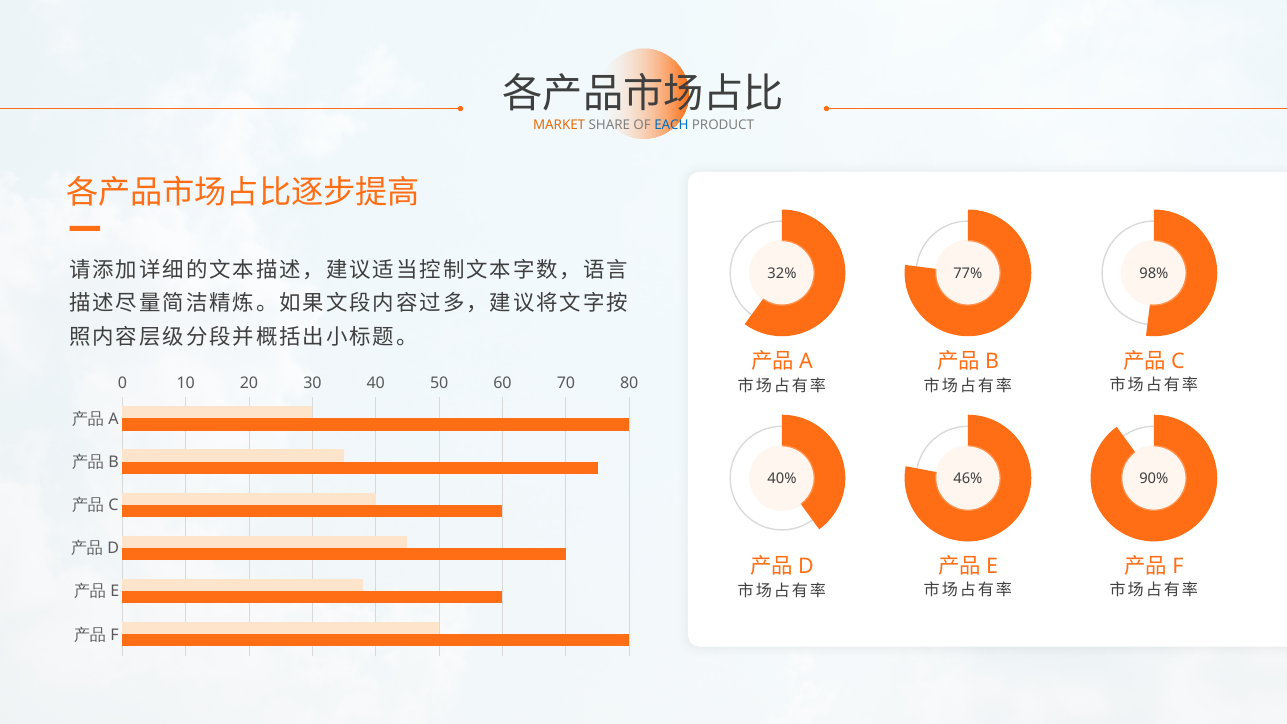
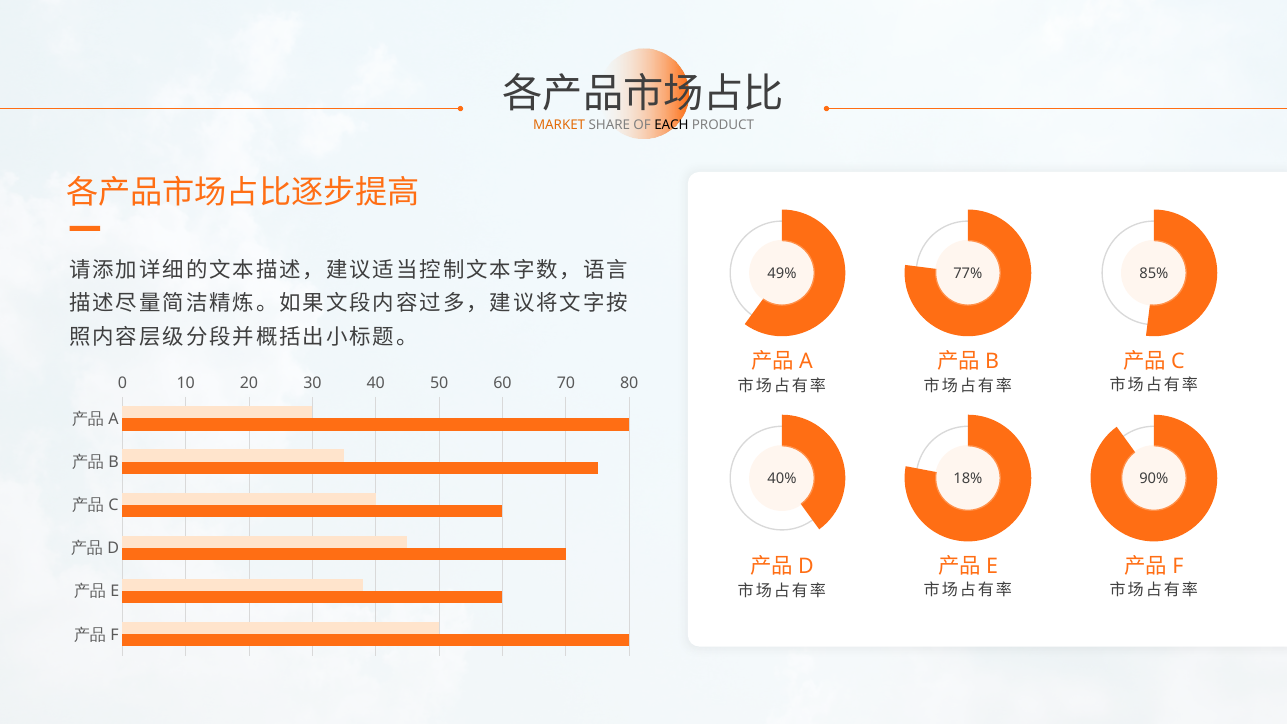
EACH colour: blue -> black (671, 125)
32%: 32% -> 49% (782, 274)
98%: 98% -> 85% (1154, 274)
46%: 46% -> 18% (968, 479)
